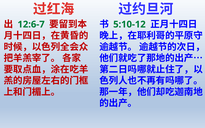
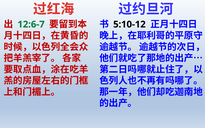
5:10-12 colour: green -> black (129, 24)
